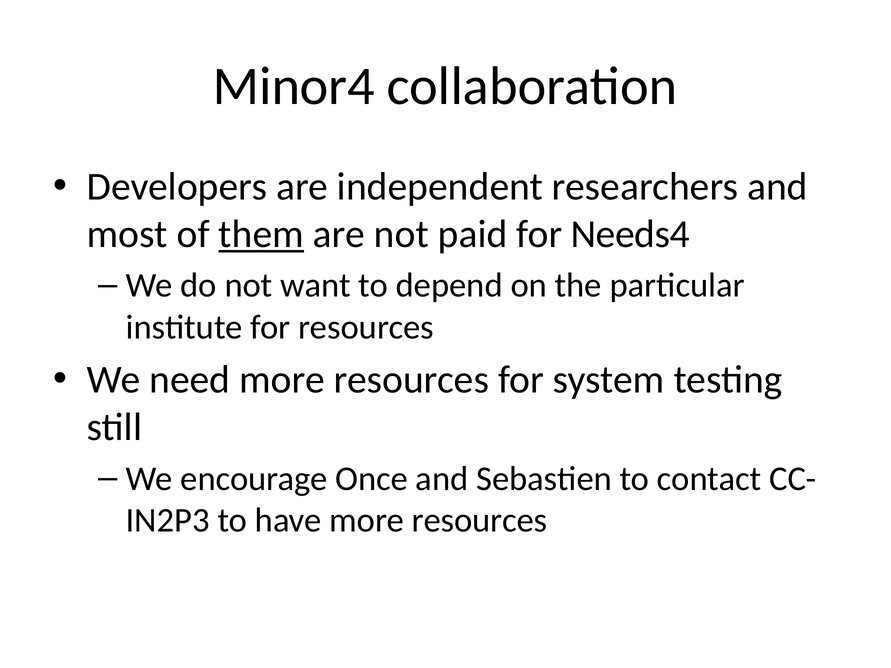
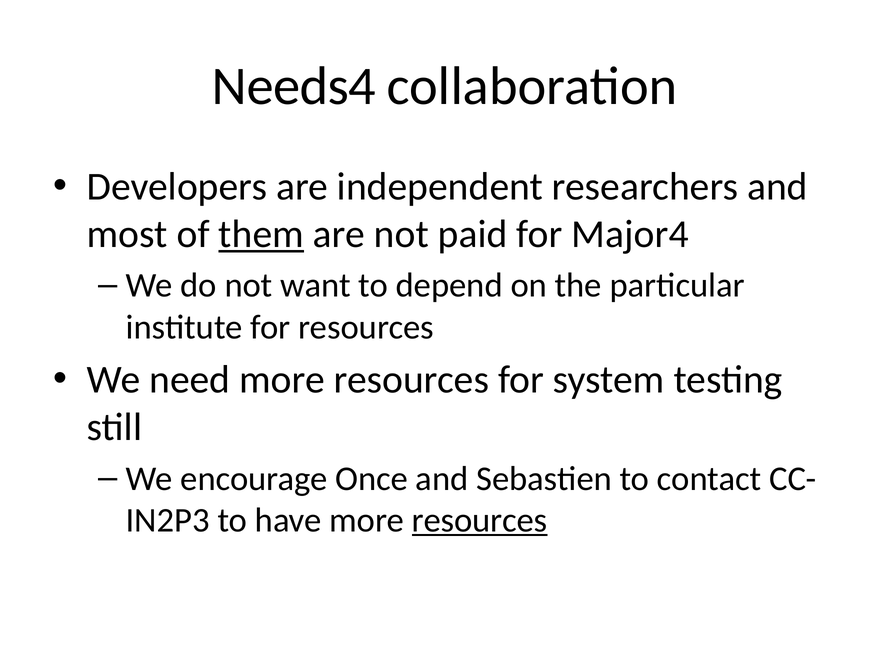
Minor4: Minor4 -> Needs4 (294, 86)
Needs4: Needs4 -> Major4 (630, 234)
resources underline: none -> present (480, 520)
